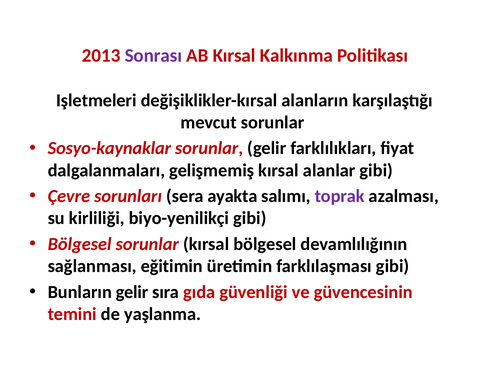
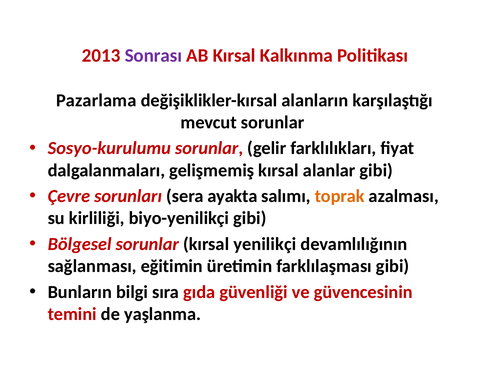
Işletmeleri: Işletmeleri -> Pazarlama (96, 100)
Sosyo-kaynaklar: Sosyo-kaynaklar -> Sosyo-kurulumu (109, 148)
toprak colour: purple -> orange (340, 196)
kırsal bölgesel: bölgesel -> yenilikçi (265, 244)
Bunların gelir: gelir -> bilgi (132, 292)
